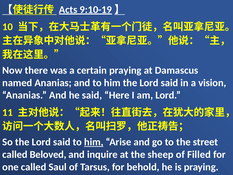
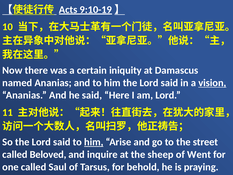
certain praying: praying -> iniquity (125, 70)
vision underline: none -> present (212, 83)
Filled: Filled -> Went (199, 154)
